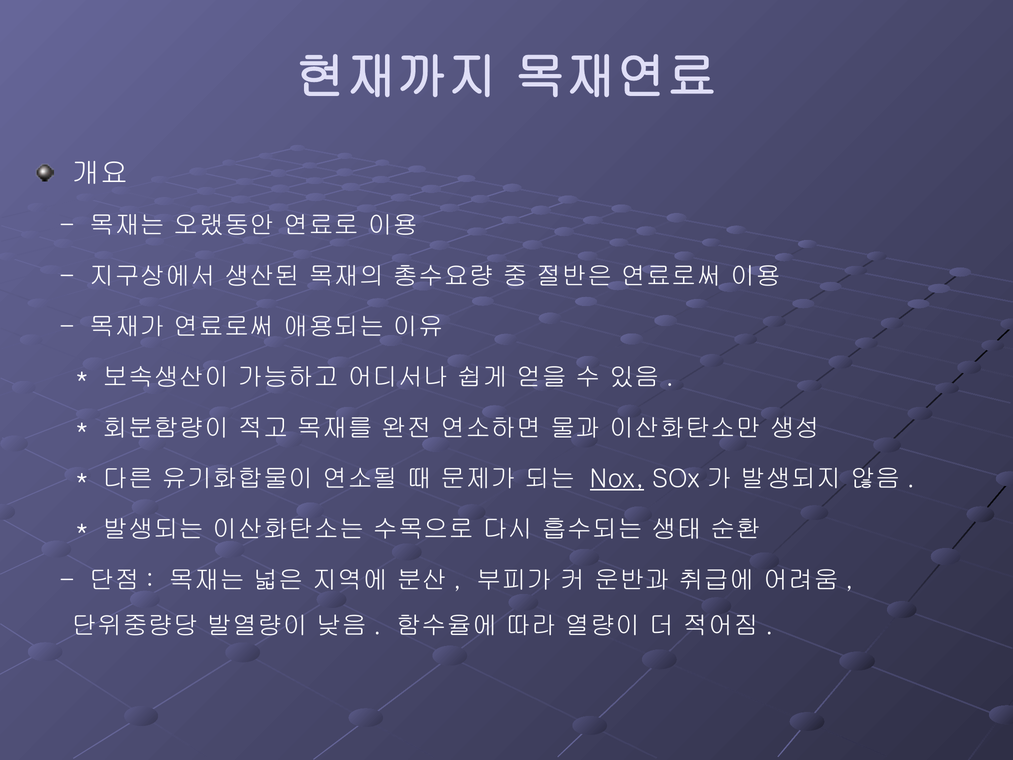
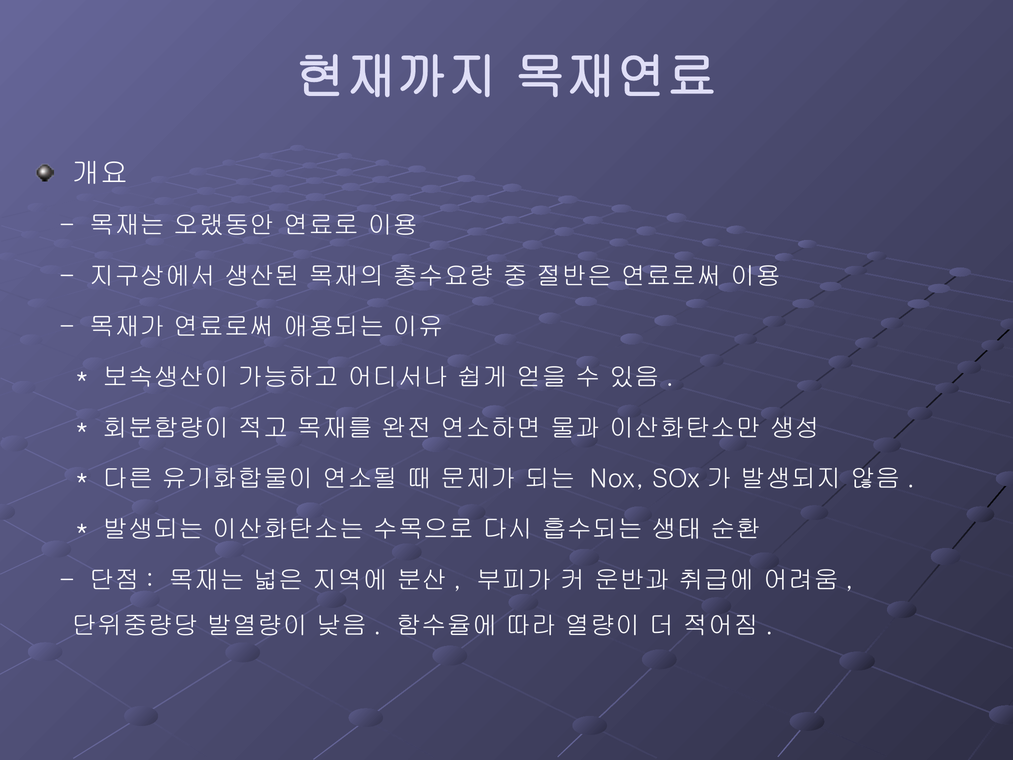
Nox underline: present -> none (617, 479)
